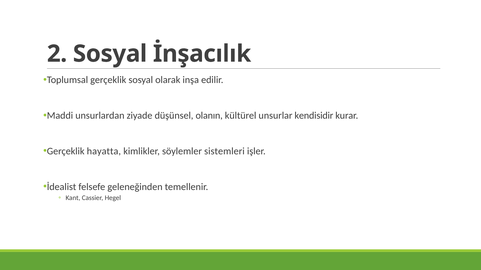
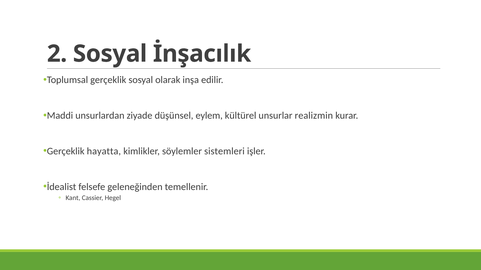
olanın: olanın -> eylem (209, 116)
kendisidir: kendisidir -> realizmin (314, 116)
